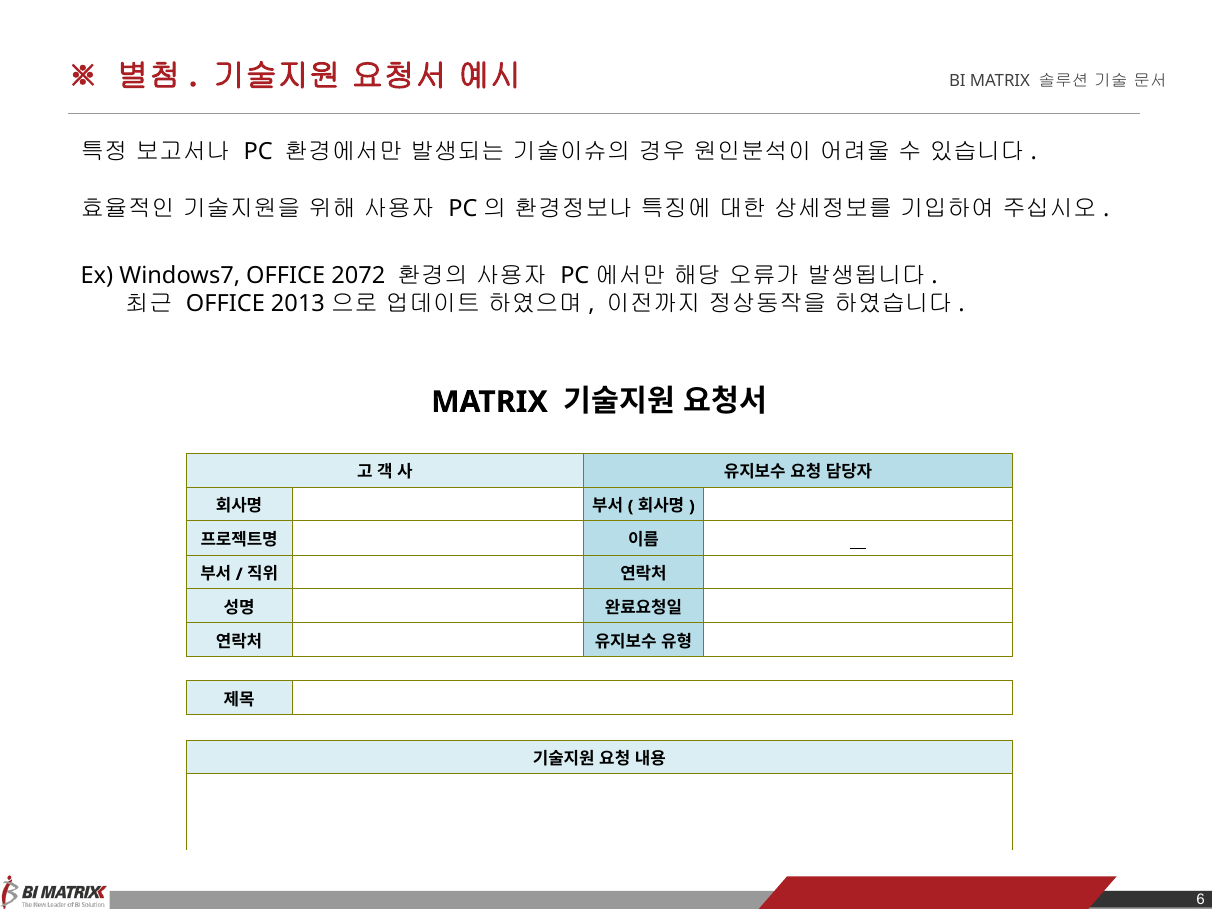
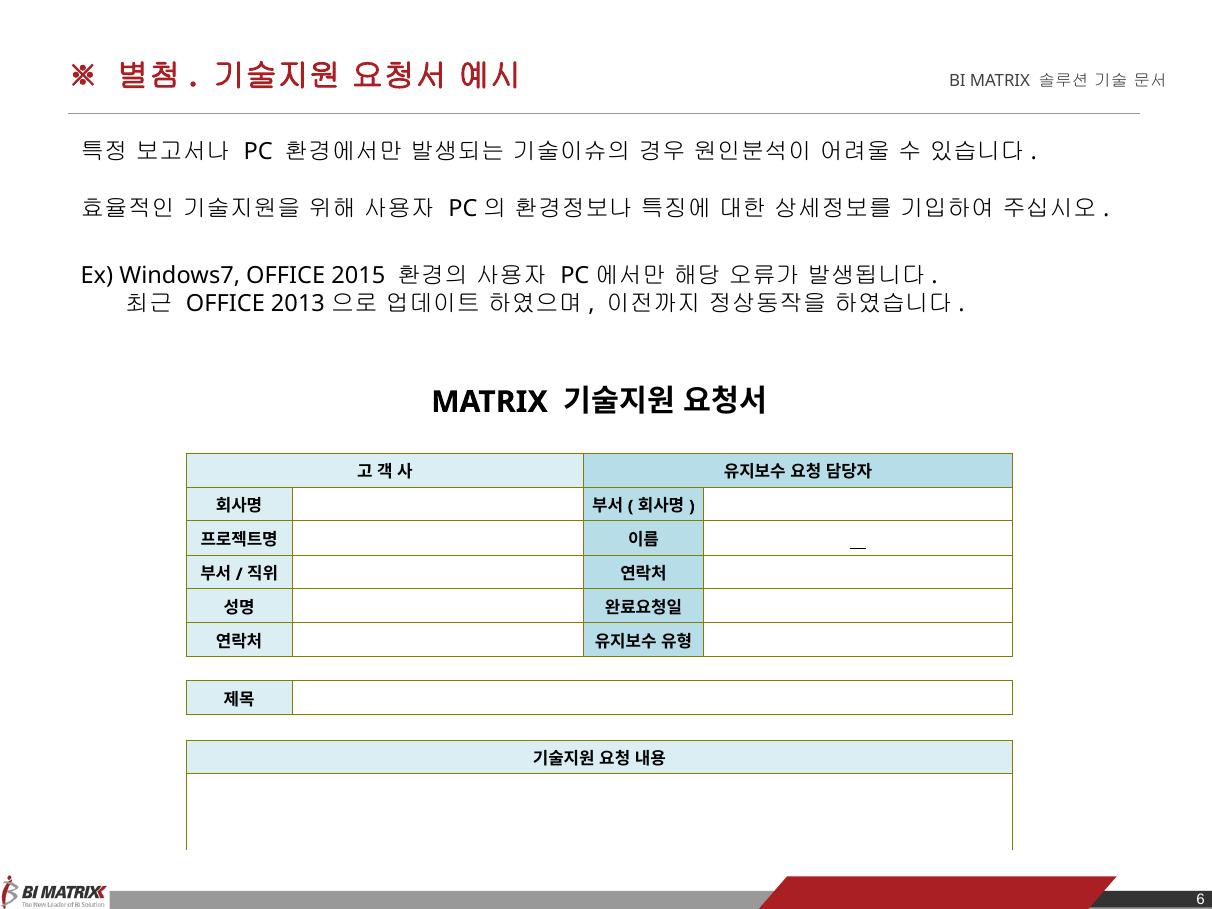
2072: 2072 -> 2015 (358, 276)
